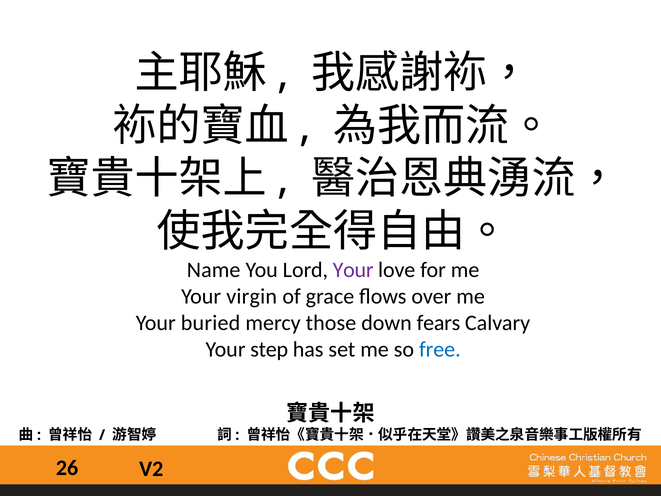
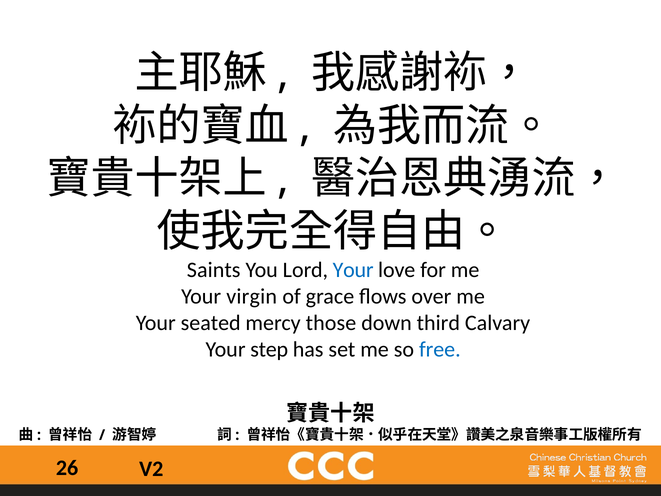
Name: Name -> Saints (214, 270)
Your colour: purple -> blue (353, 270)
buried: buried -> seated (211, 323)
fears: fears -> third (438, 323)
